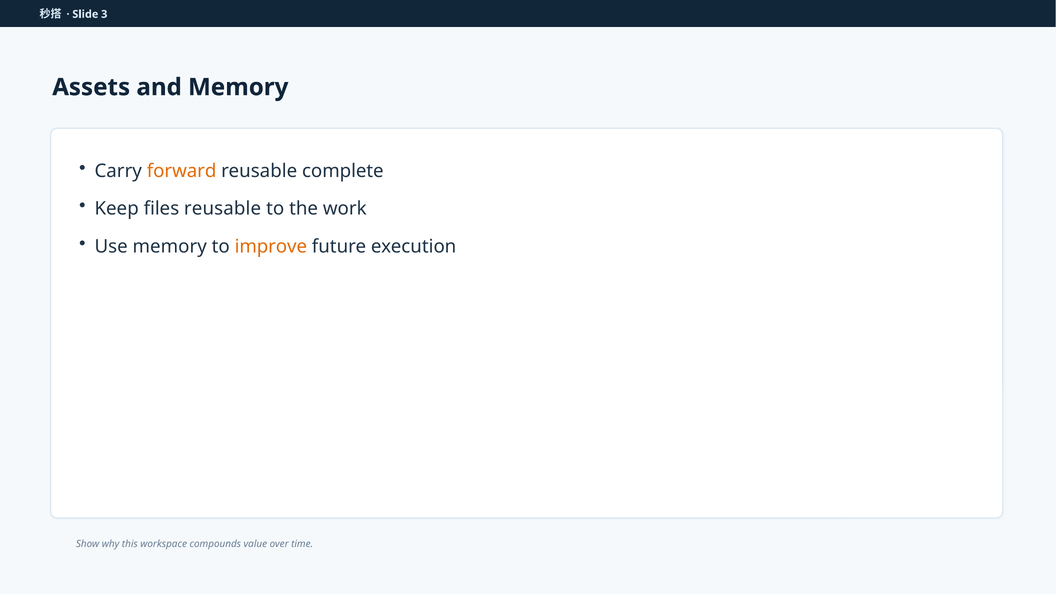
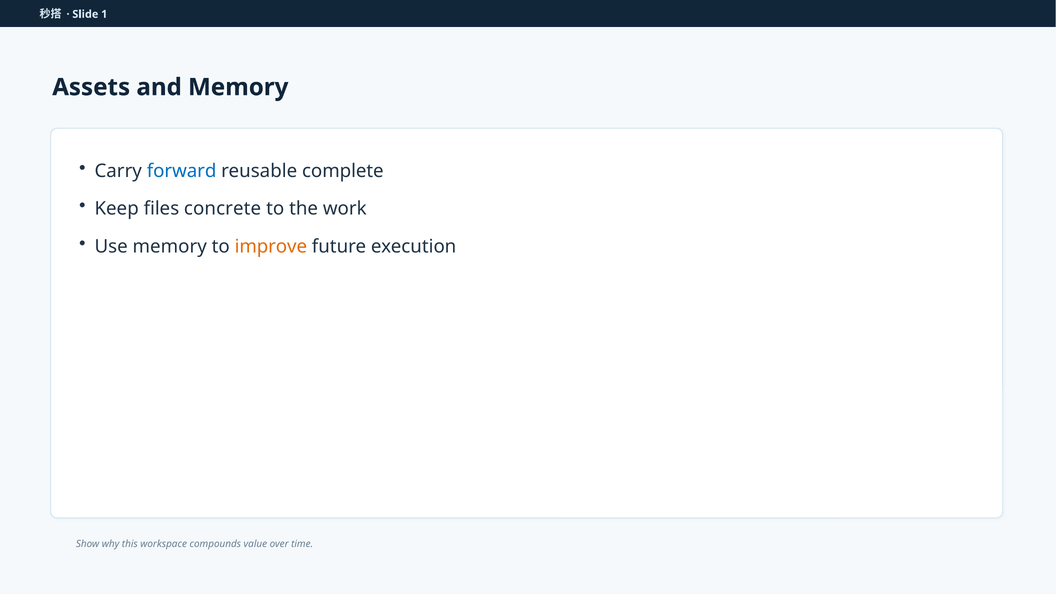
3: 3 -> 1 (104, 14)
forward colour: orange -> blue (182, 171)
files reusable: reusable -> concrete (223, 209)
